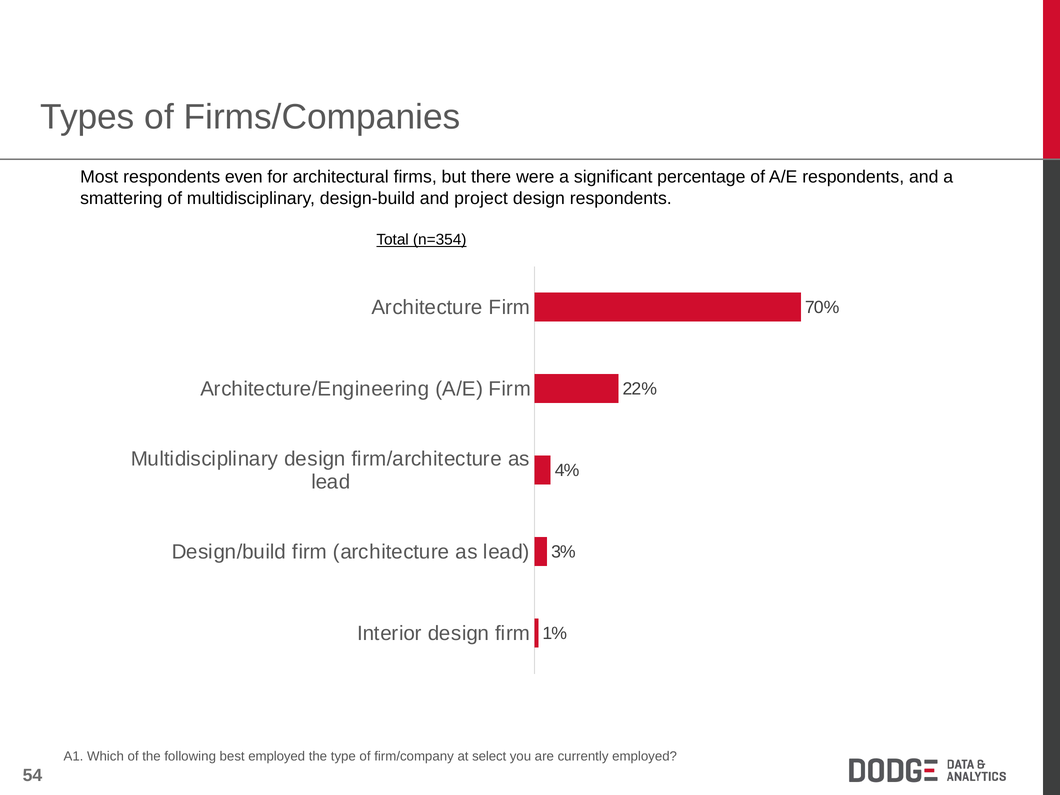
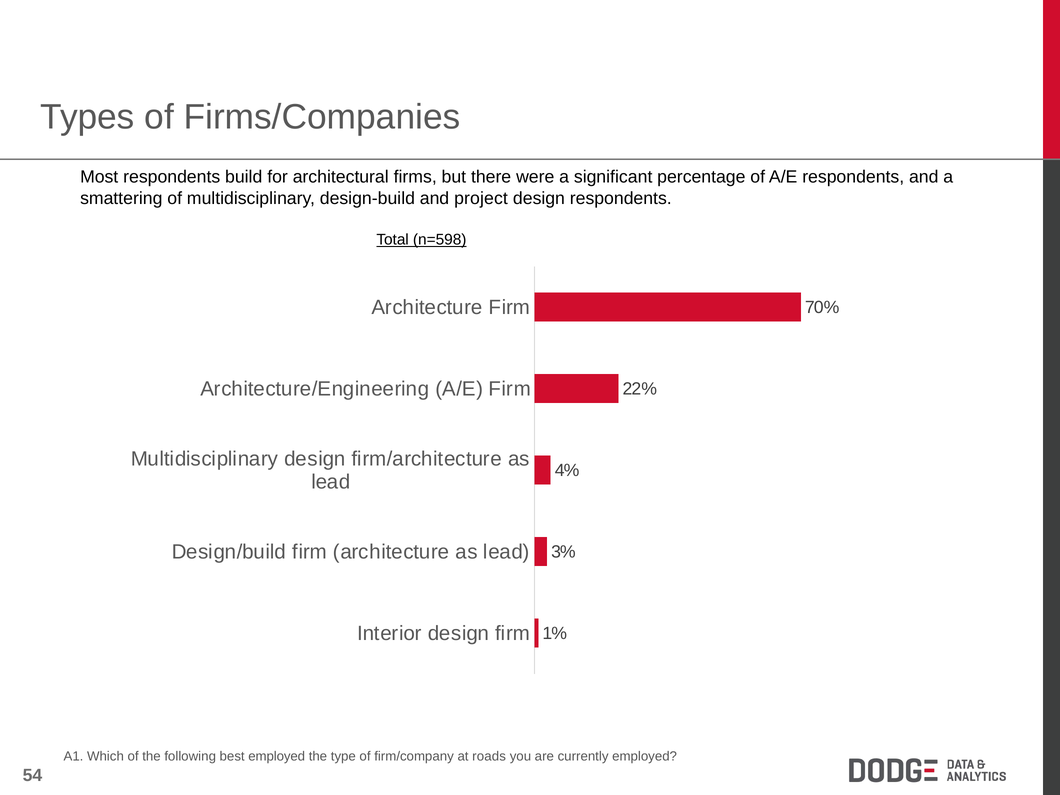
even: even -> build (244, 177)
n=354: n=354 -> n=598 (440, 239)
select: select -> roads (489, 756)
